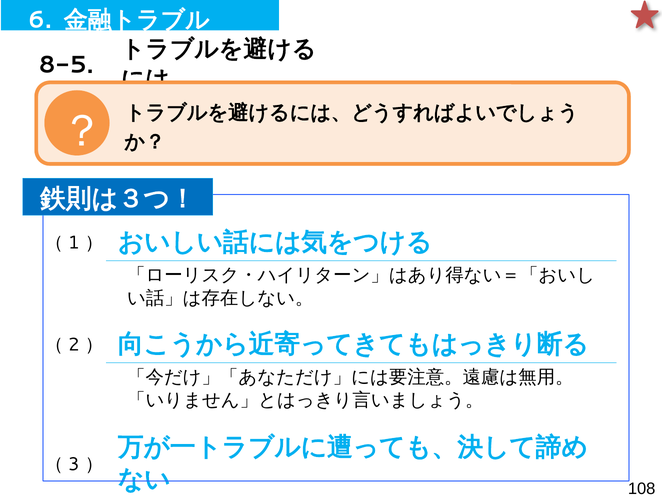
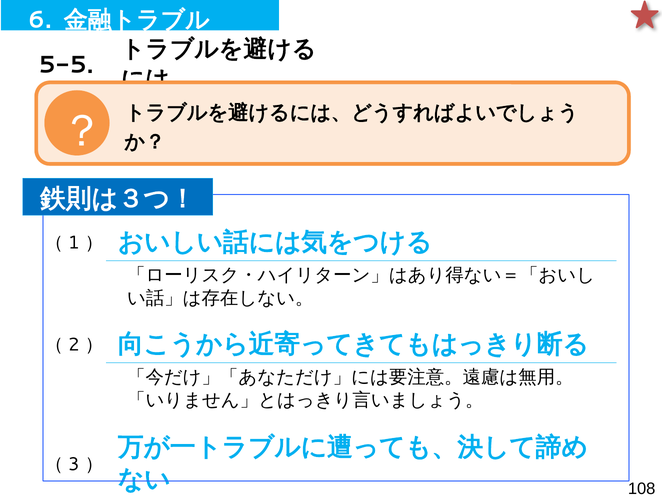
8-5: 8-5 -> 5-5 (66, 65)
